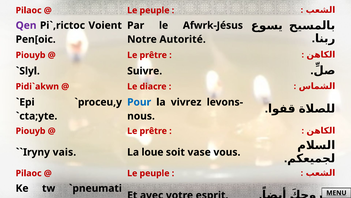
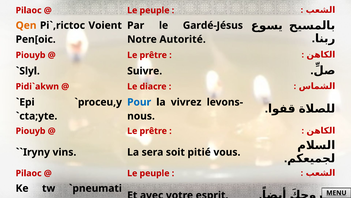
Qen colour: purple -> orange (26, 25)
Afwrk-Jésus: Afwrk-Jésus -> Gardé-Jésus (213, 25)
vais: vais -> vins (64, 152)
loue: loue -> sera (152, 152)
vase: vase -> pitié (199, 152)
